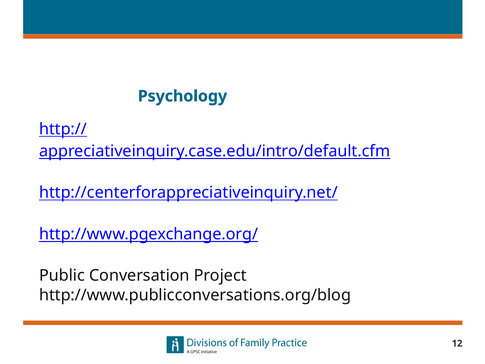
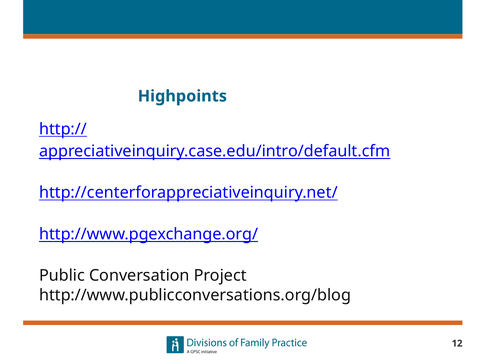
Psychology: Psychology -> Highpoints (182, 96)
